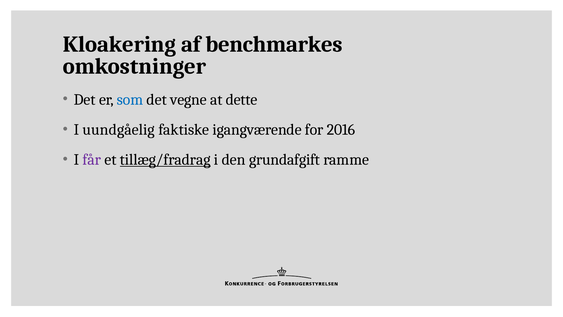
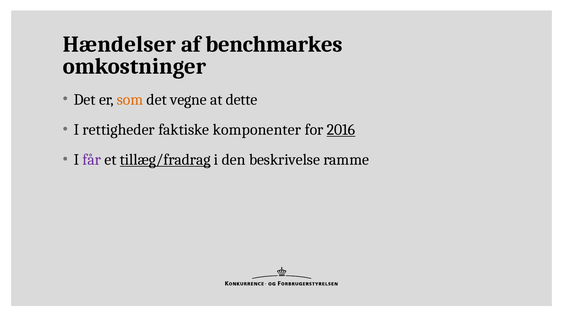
Kloakering: Kloakering -> Hændelser (119, 44)
som colour: blue -> orange (130, 99)
uundgåelig: uundgåelig -> rettigheder (119, 129)
igangværende: igangværende -> komponenter (257, 129)
2016 underline: none -> present (341, 129)
grundafgift: grundafgift -> beskrivelse (285, 159)
